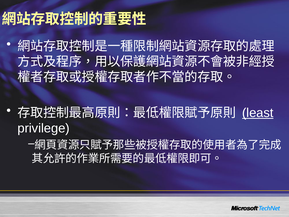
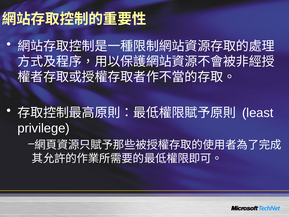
least underline: present -> none (258, 113)
